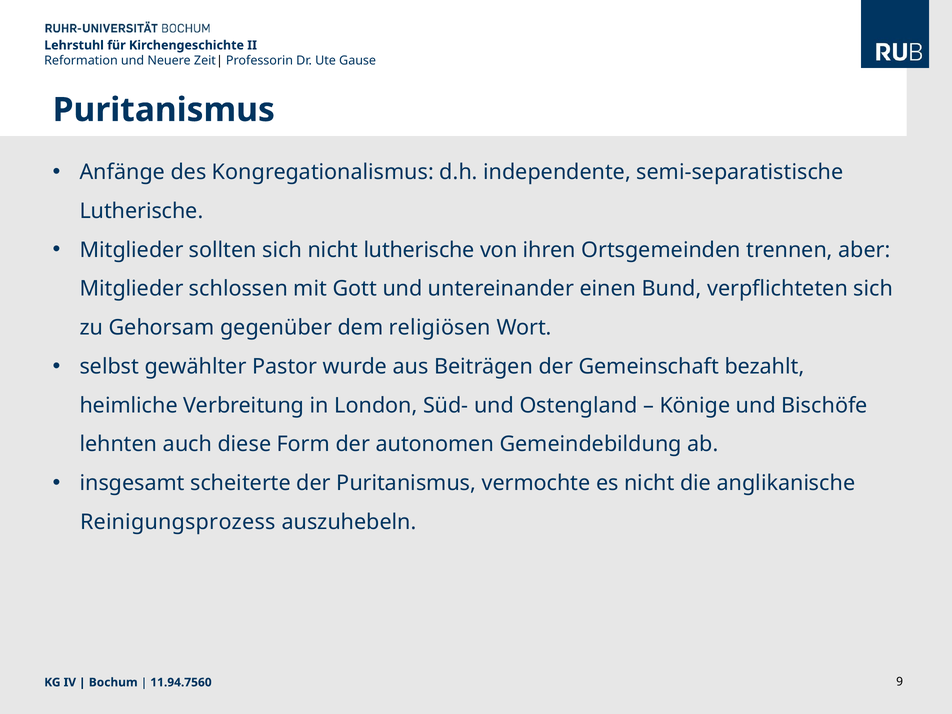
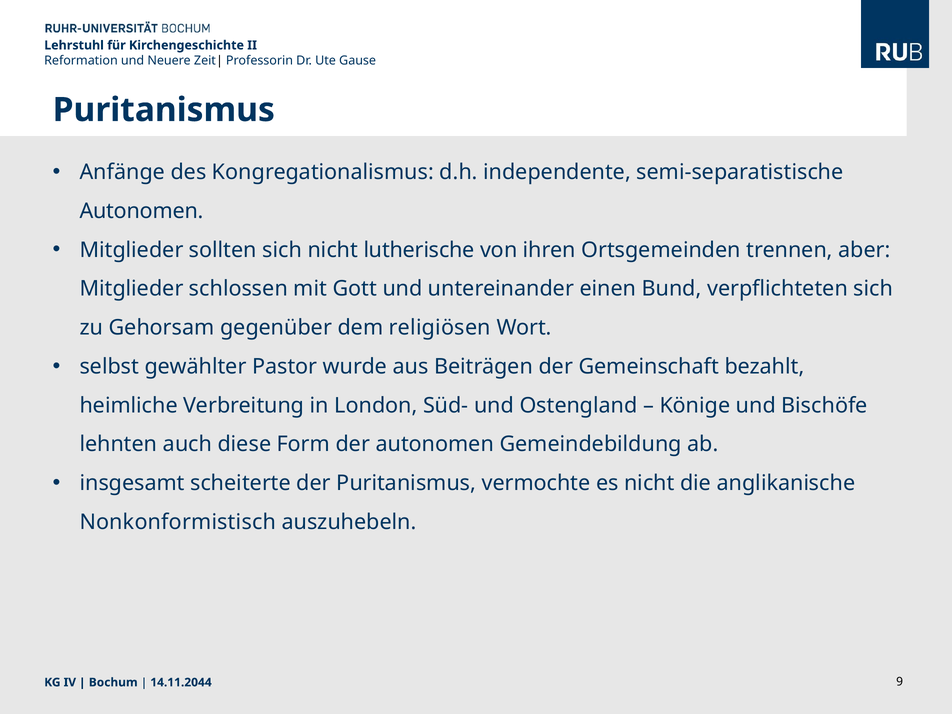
Lutherische: Lutherische -> Autonomen (142, 211)
Reinigungsprozess: Reinigungsprozess -> Nonkonformistisch (178, 522)
11.94.7560: 11.94.7560 -> 14.11.2044 (181, 682)
